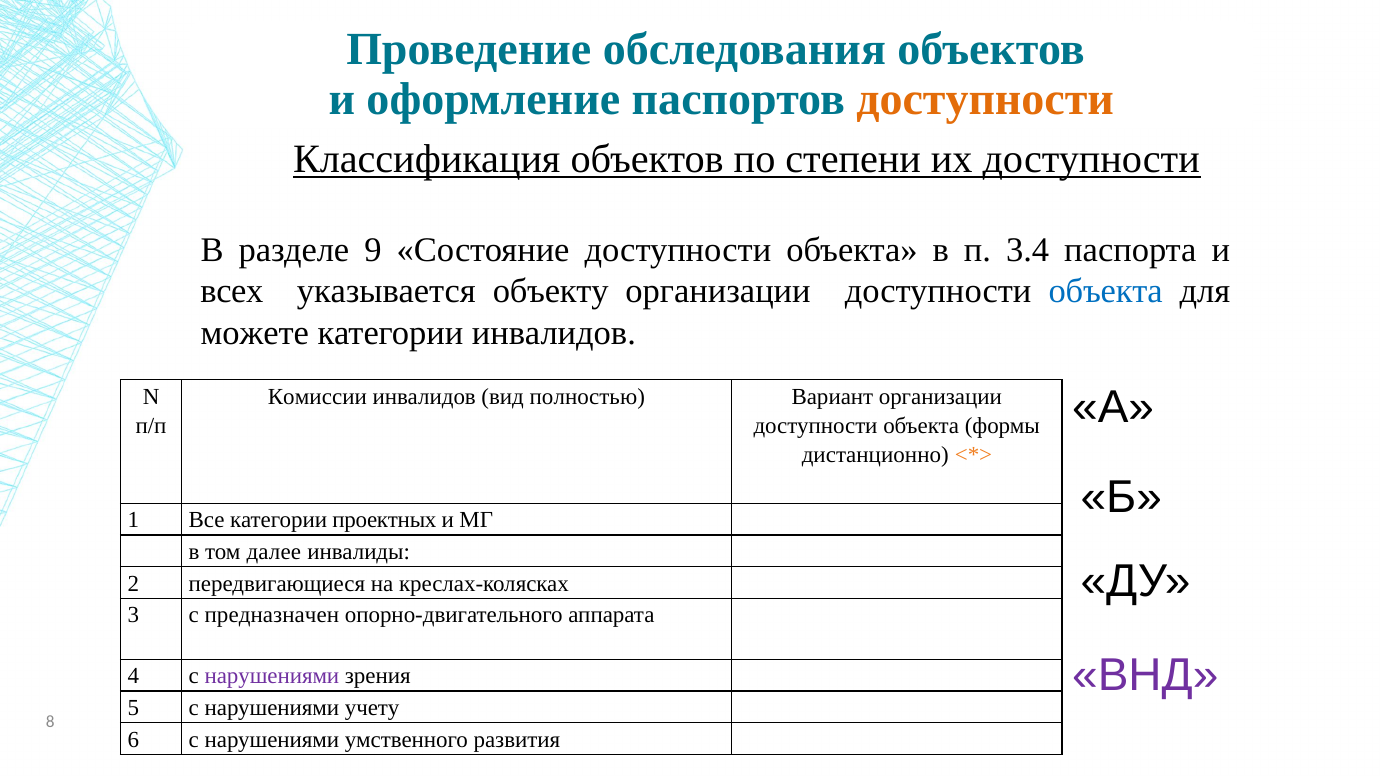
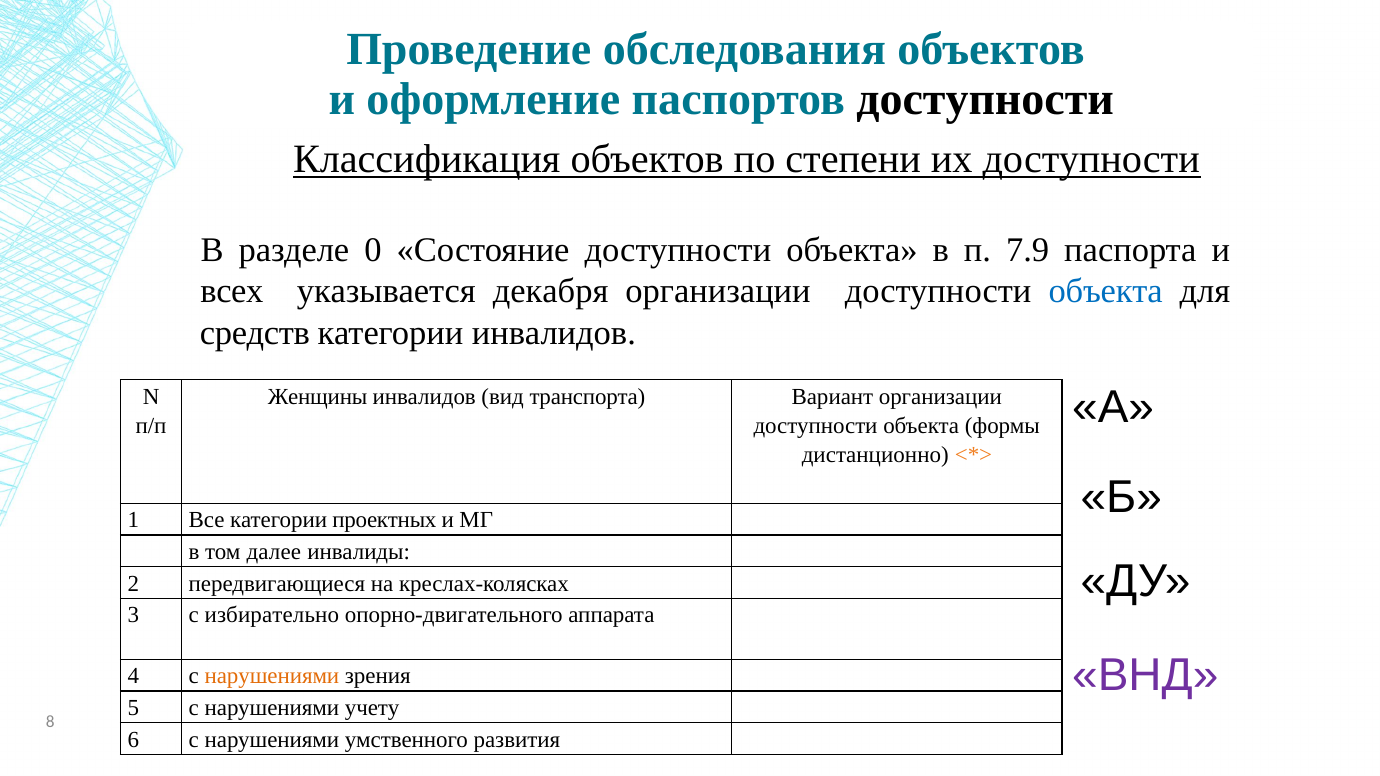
доступности colour: orange -> black (985, 99)
9: 9 -> 0 (373, 250)
3.4: 3.4 -> 7.9 (1028, 250)
объекту: объекту -> декабря (551, 292)
можете: можете -> средств (255, 333)
Комиссии: Комиссии -> Женщины (318, 397)
полностью: полностью -> транспорта (587, 397)
предназначен: предназначен -> избирательно (272, 615)
нарушениями colour: purple -> orange (272, 676)
